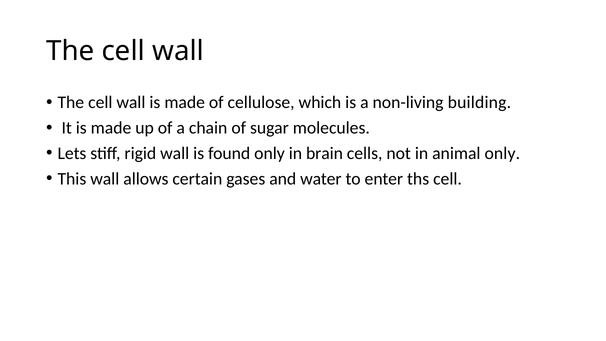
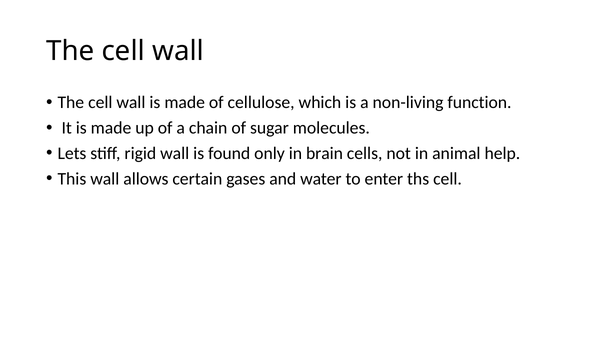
building: building -> function (480, 102)
animal only: only -> help (502, 153)
